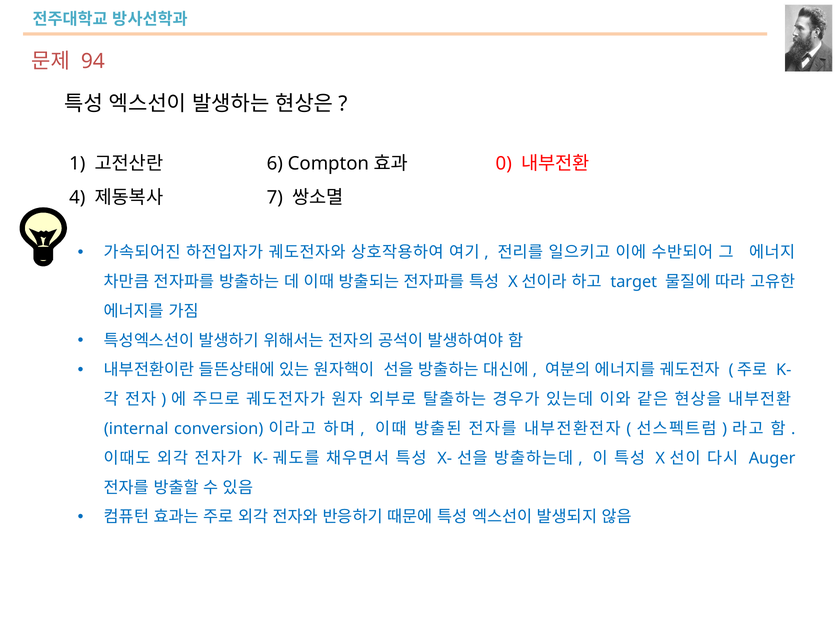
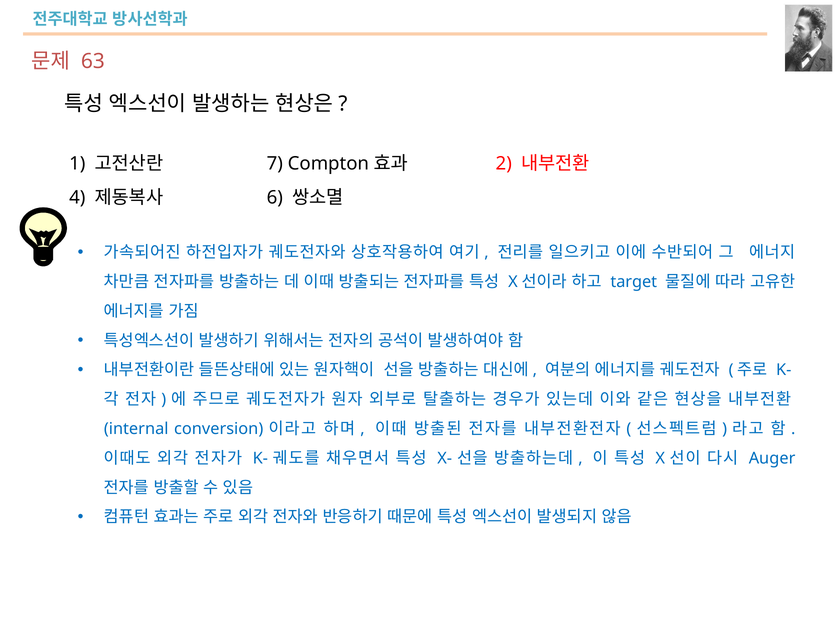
94: 94 -> 63 (93, 61)
6: 6 -> 7 (275, 164)
0: 0 -> 2 (504, 164)
7: 7 -> 6 (275, 197)
